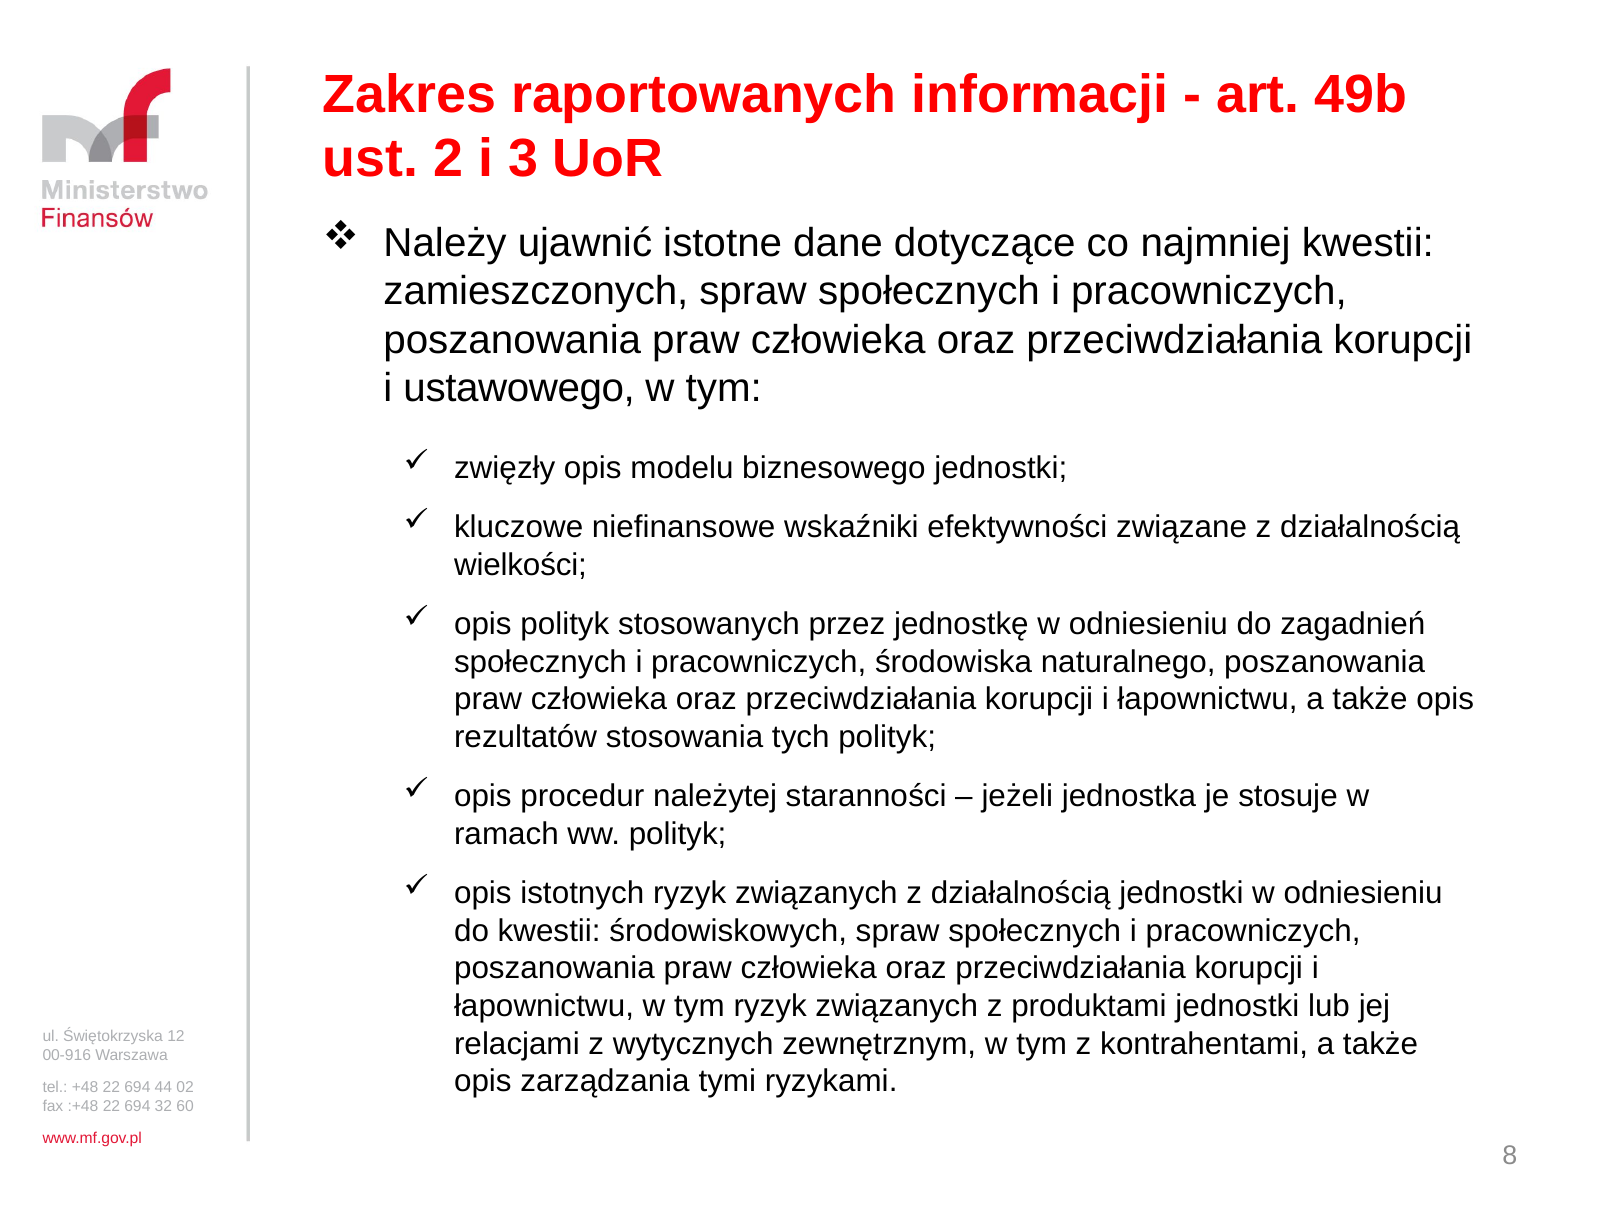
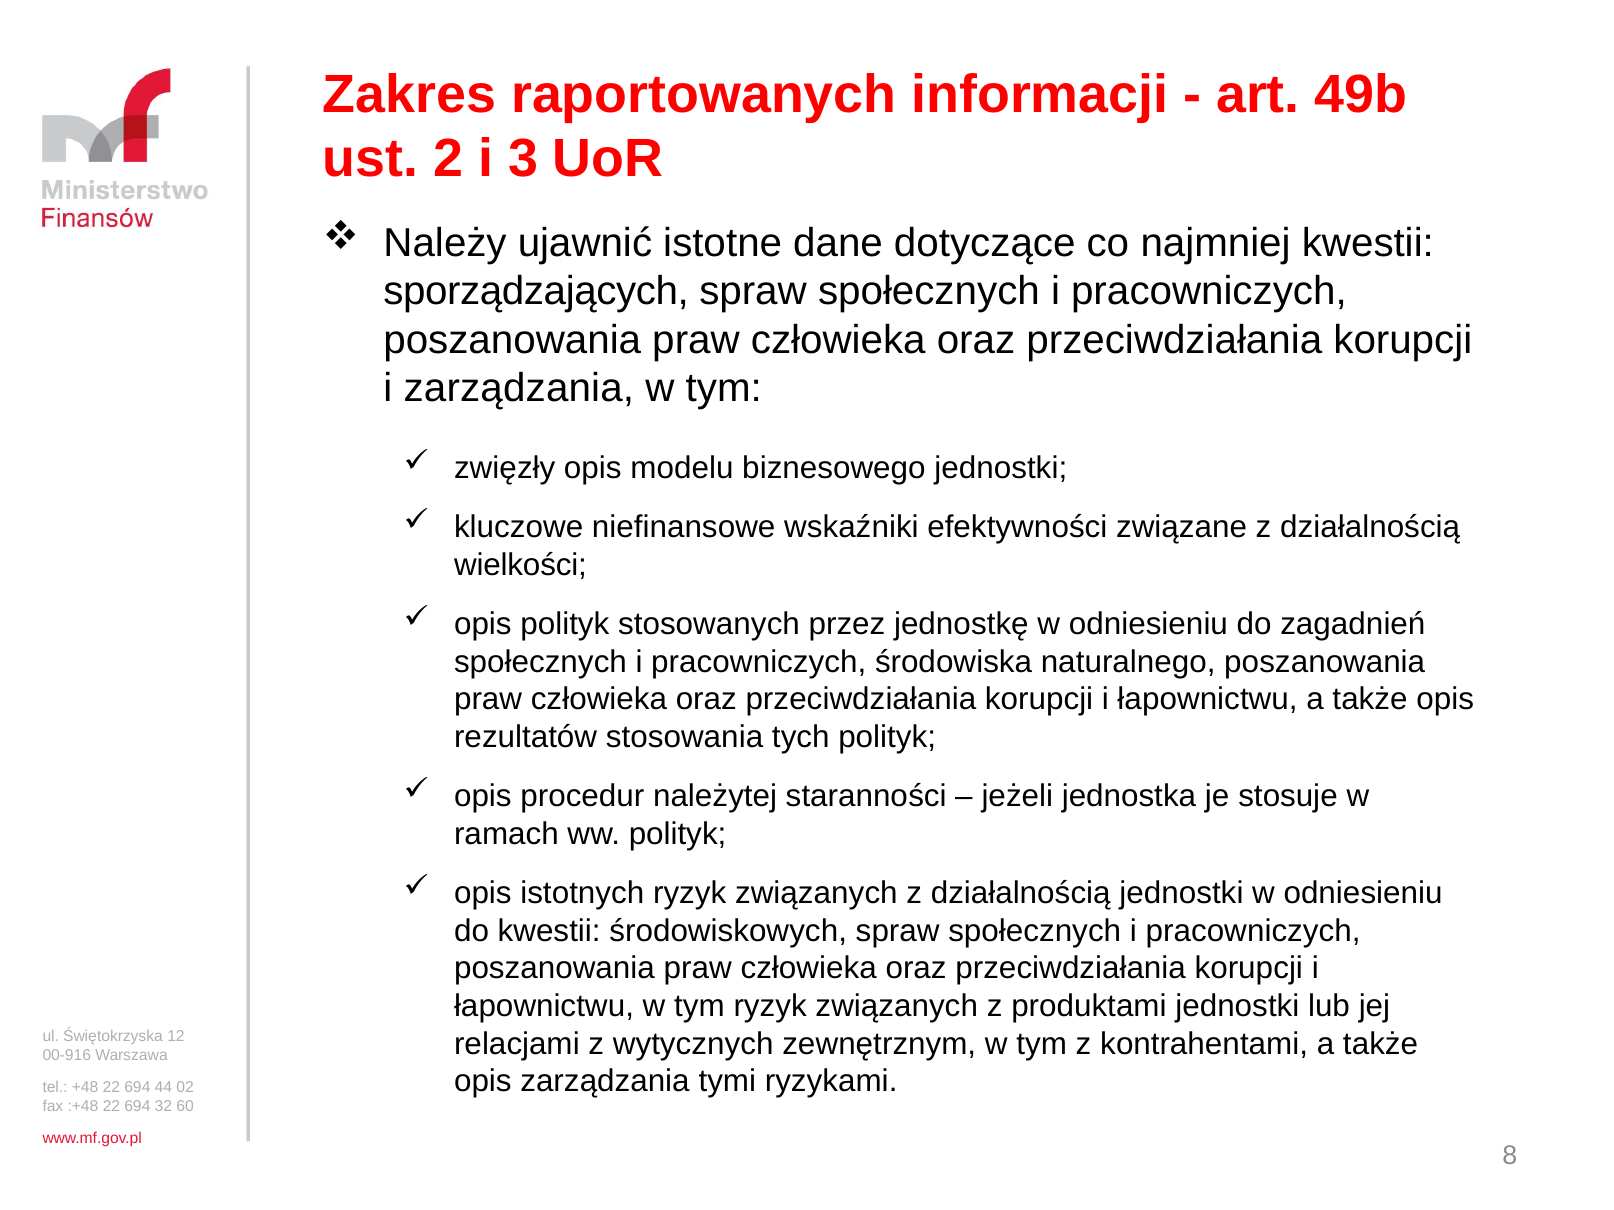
zamieszczonych: zamieszczonych -> sporządzających (536, 292)
i ustawowego: ustawowego -> zarządzania (519, 388)
